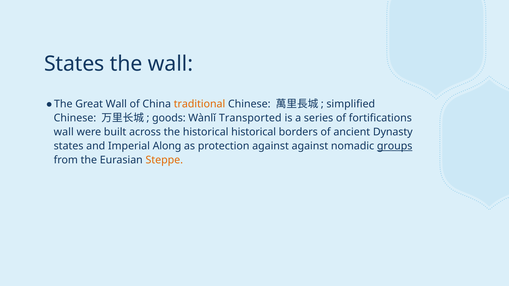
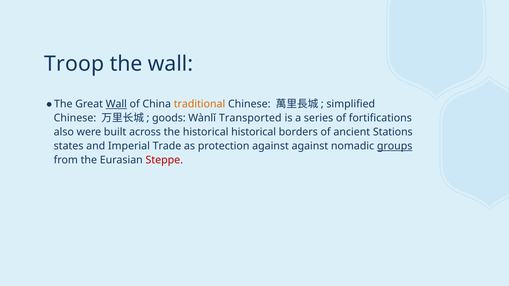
States: States -> Troop (74, 64)
Wall underline: none -> present (116, 104)
wall: wall -> also (64, 132)
Dynasty: Dynasty -> Stations (393, 132)
Along: Along -> Trade (167, 146)
Steppe colour: orange -> red (164, 160)
